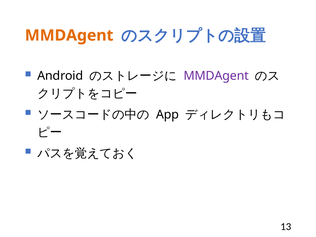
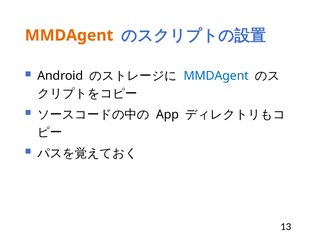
MMDAgent colour: purple -> blue (216, 76)
